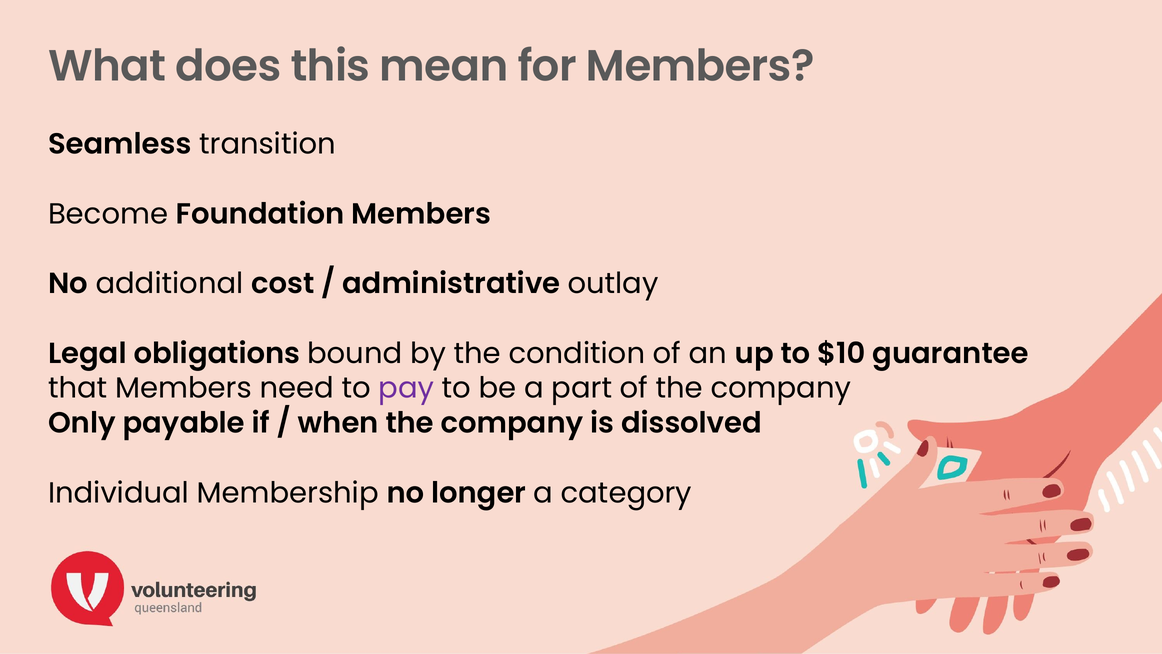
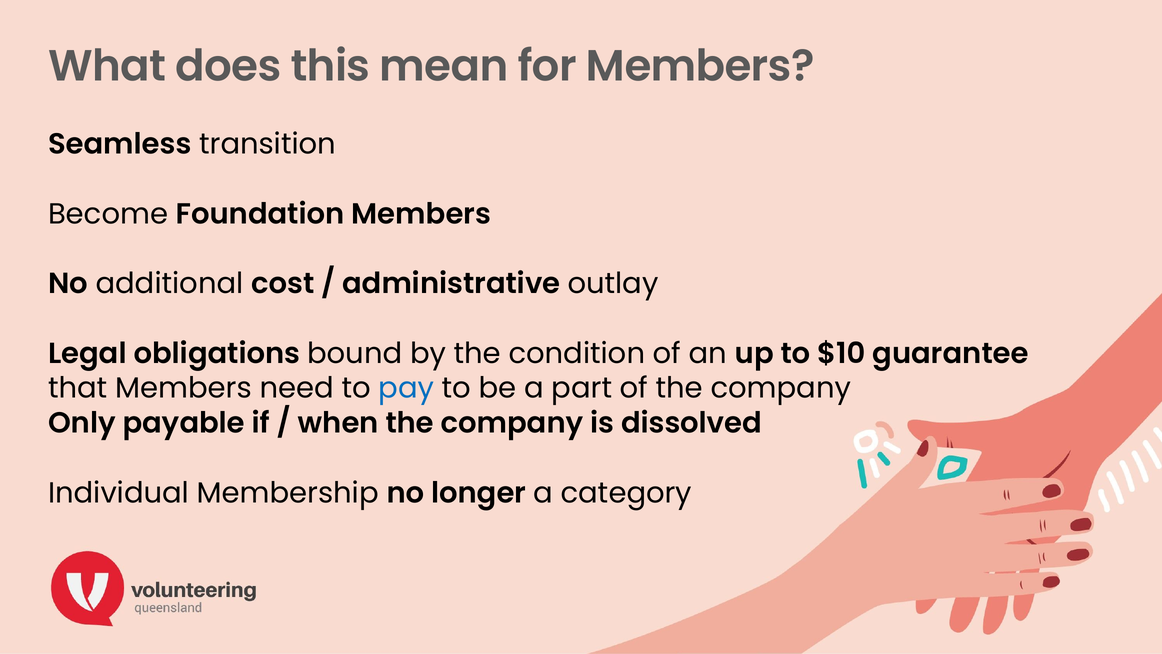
pay colour: purple -> blue (406, 388)
